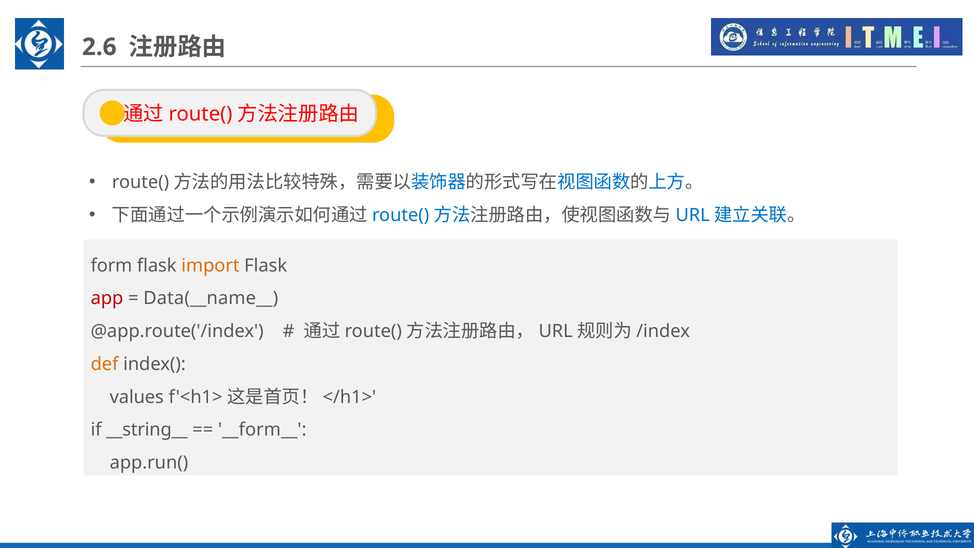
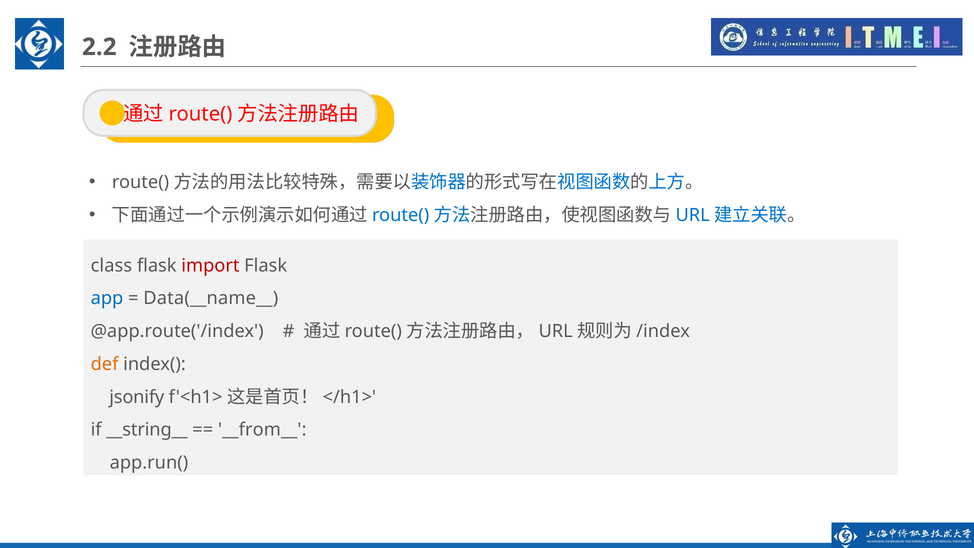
2.6: 2.6 -> 2.2 (99, 47)
form: form -> class (111, 266)
import colour: orange -> red (210, 266)
app colour: red -> blue (107, 298)
values: values -> jsonify (137, 397)
__form__: __form__ -> __from__ (262, 430)
